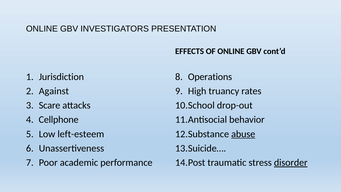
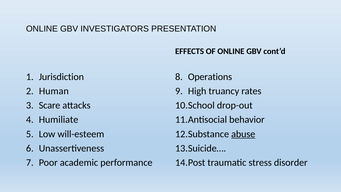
Against: Against -> Human (54, 91)
Cellphone: Cellphone -> Humiliate (59, 120)
left-esteem: left-esteem -> will-esteem (81, 134)
disorder underline: present -> none (291, 162)
